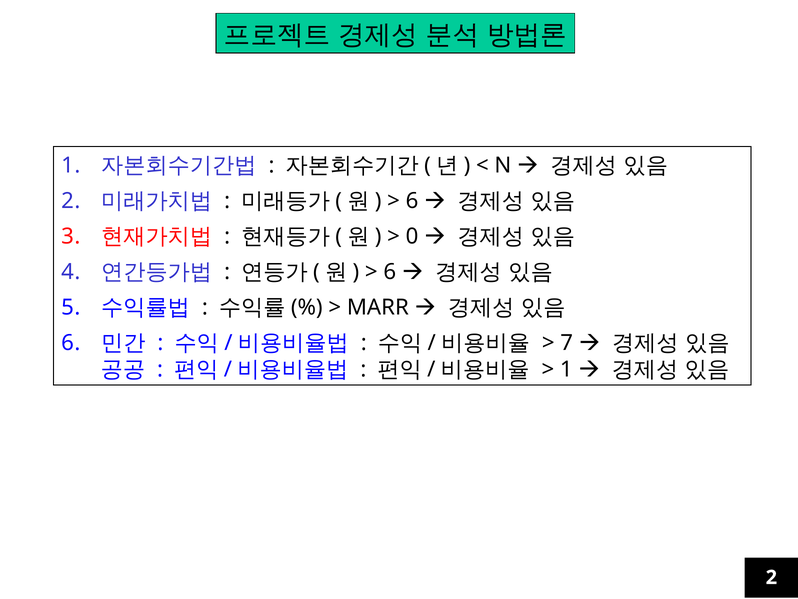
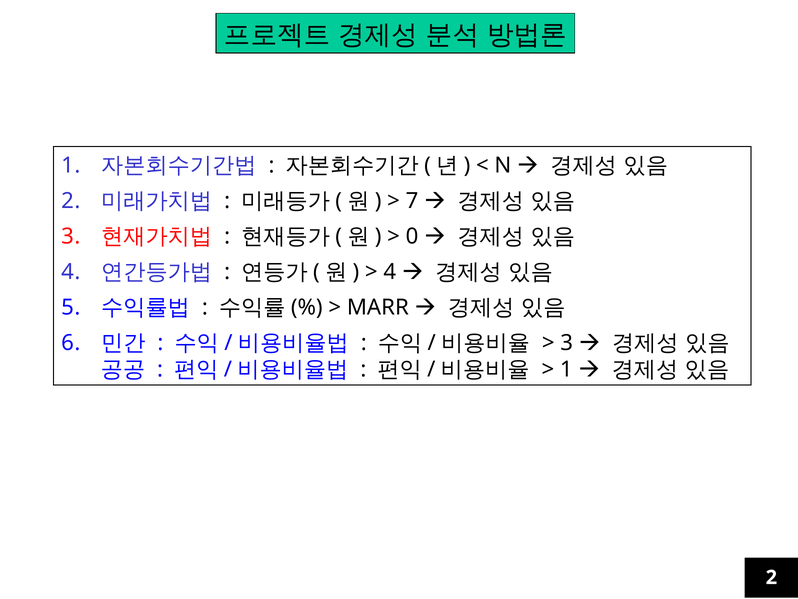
6: 6 -> 7 (412, 201)
6: 6 -> 4 (390, 272)
7: 7 -> 3 (567, 342)
